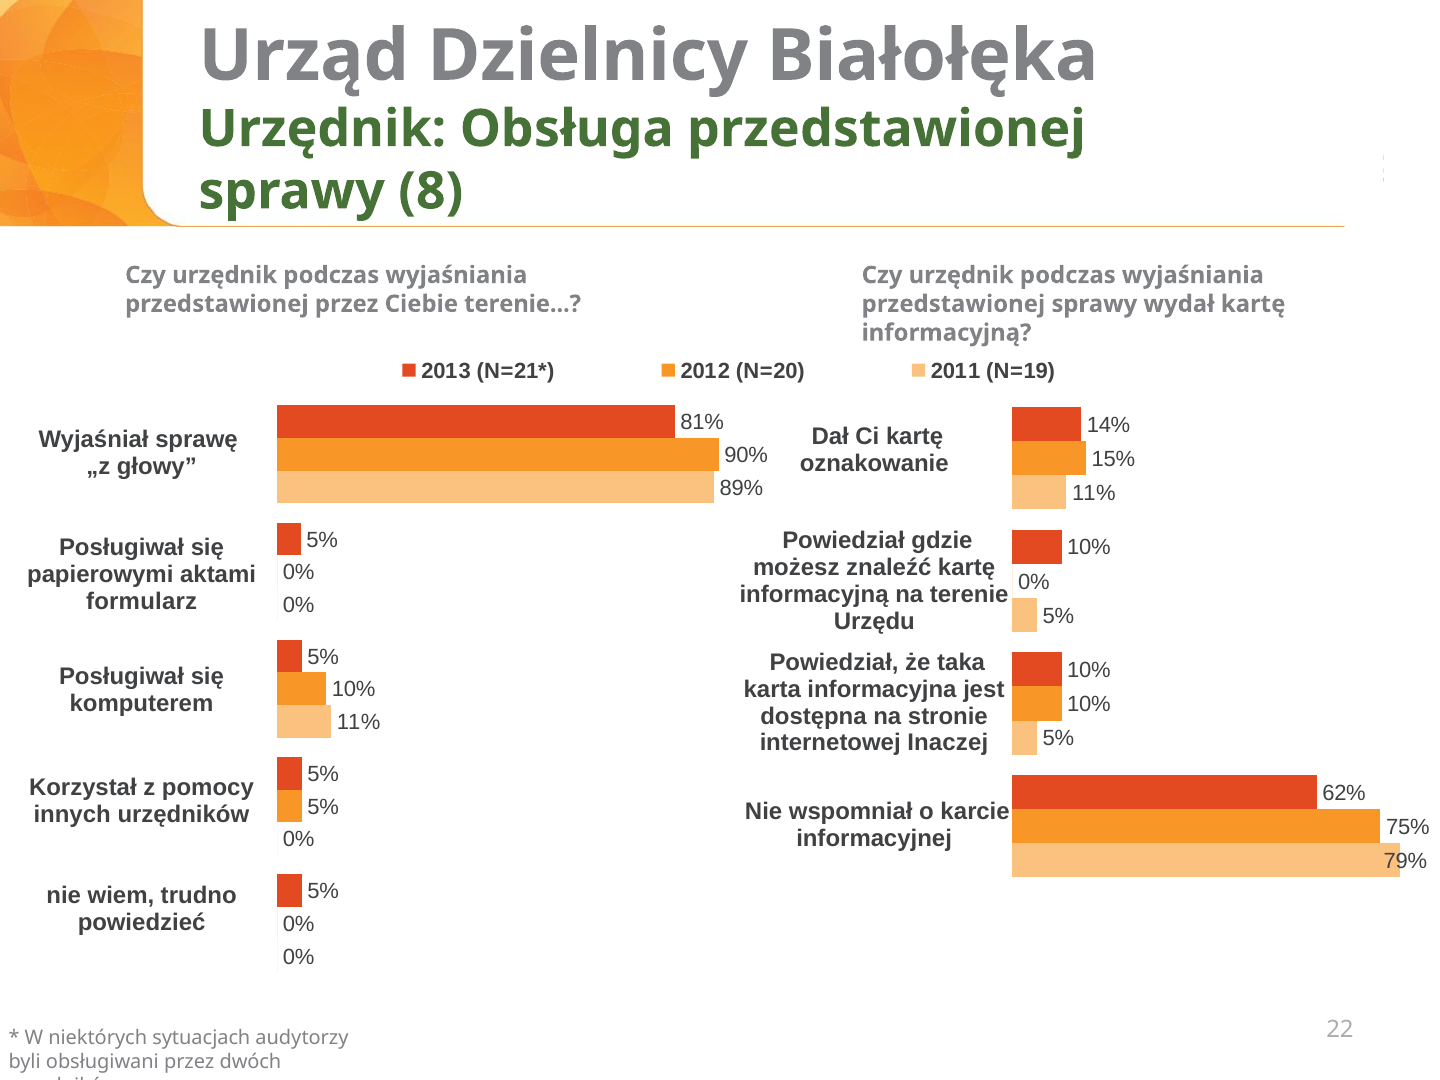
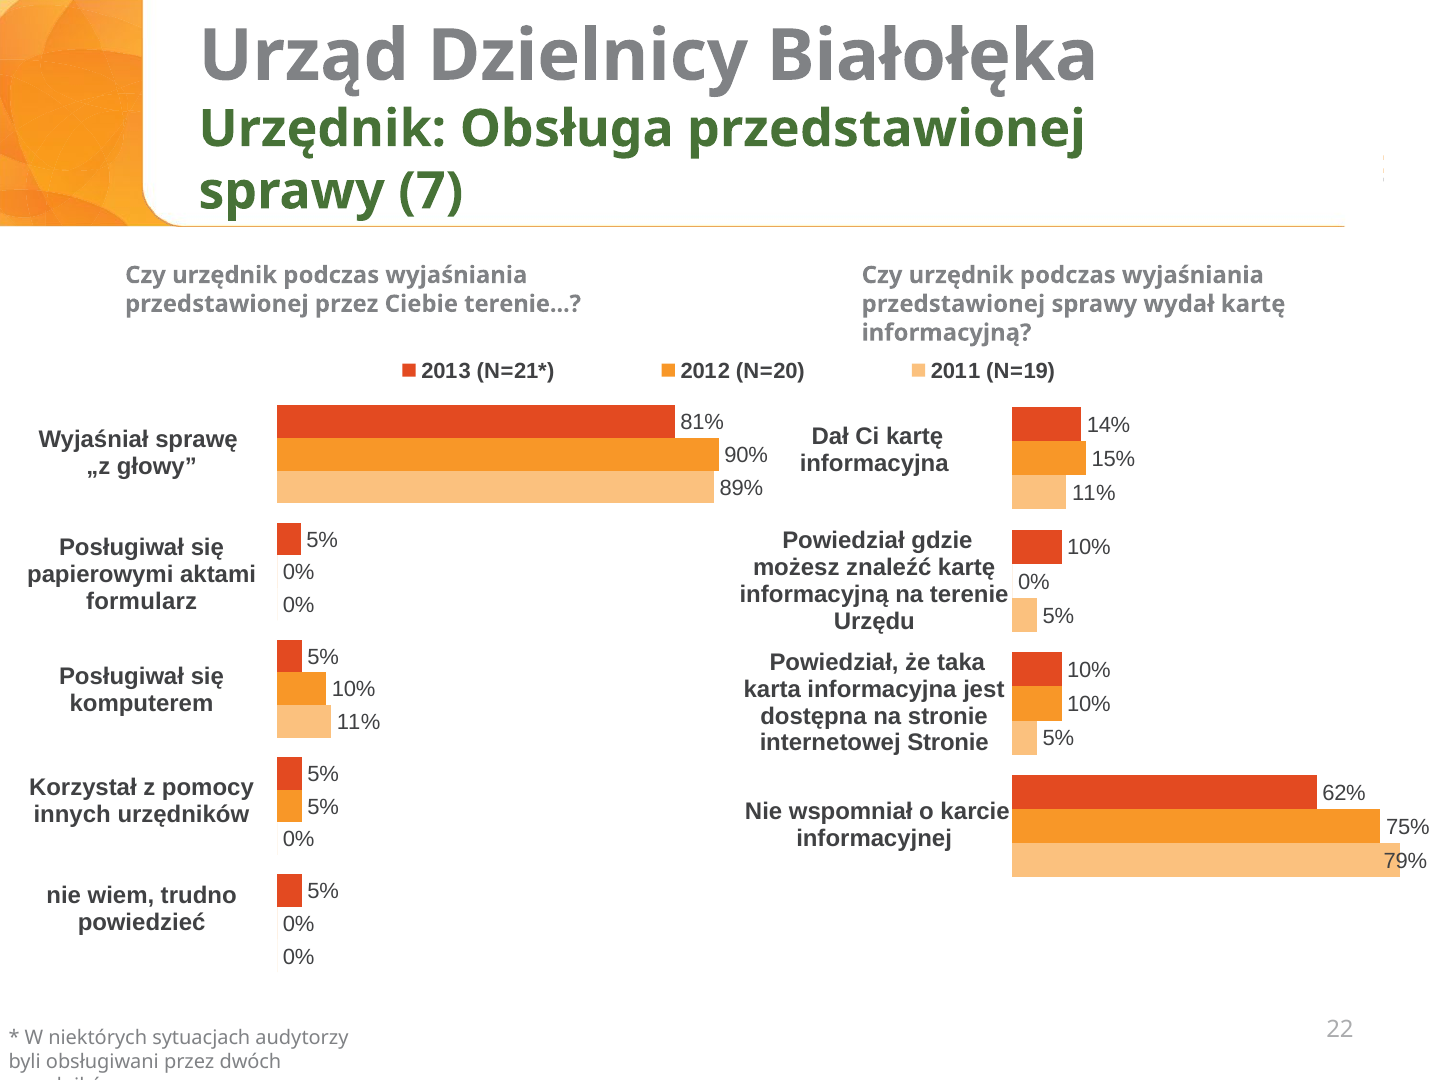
8: 8 -> 7 (431, 191)
oznakowanie: oznakowanie -> informacyjna (874, 464)
internetowej Inaczej: Inaczej -> Stronie (948, 743)
